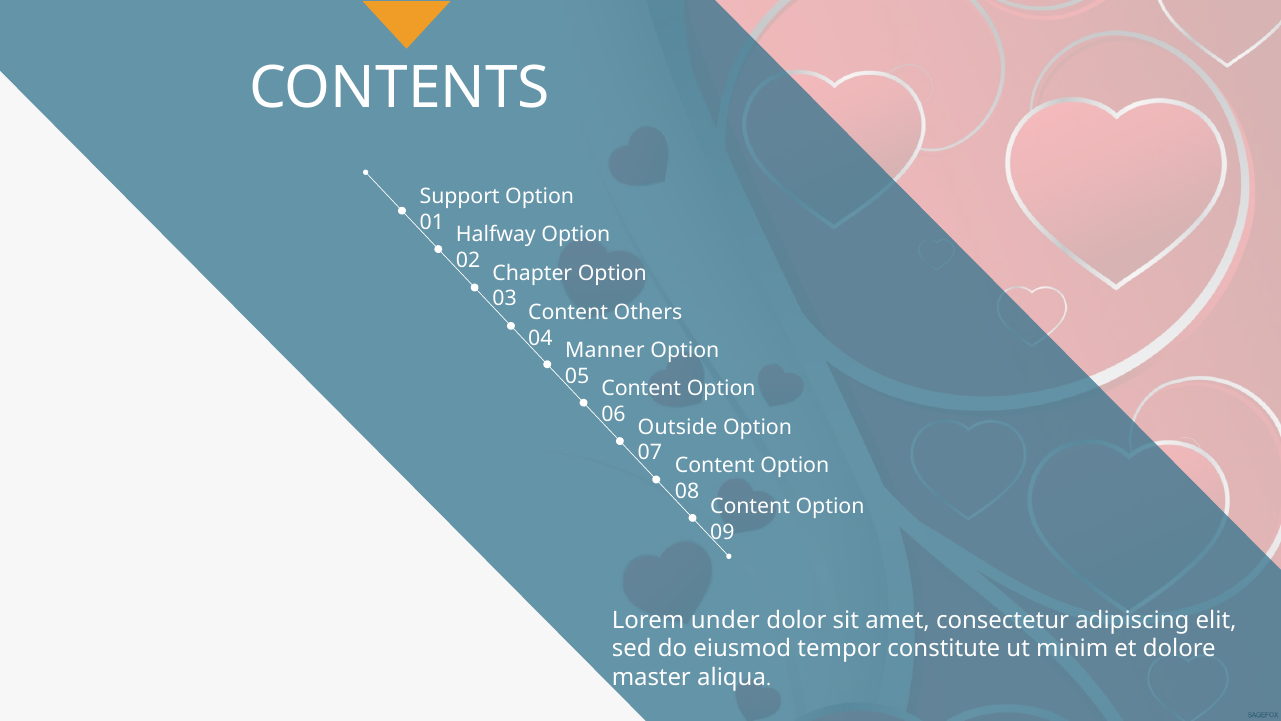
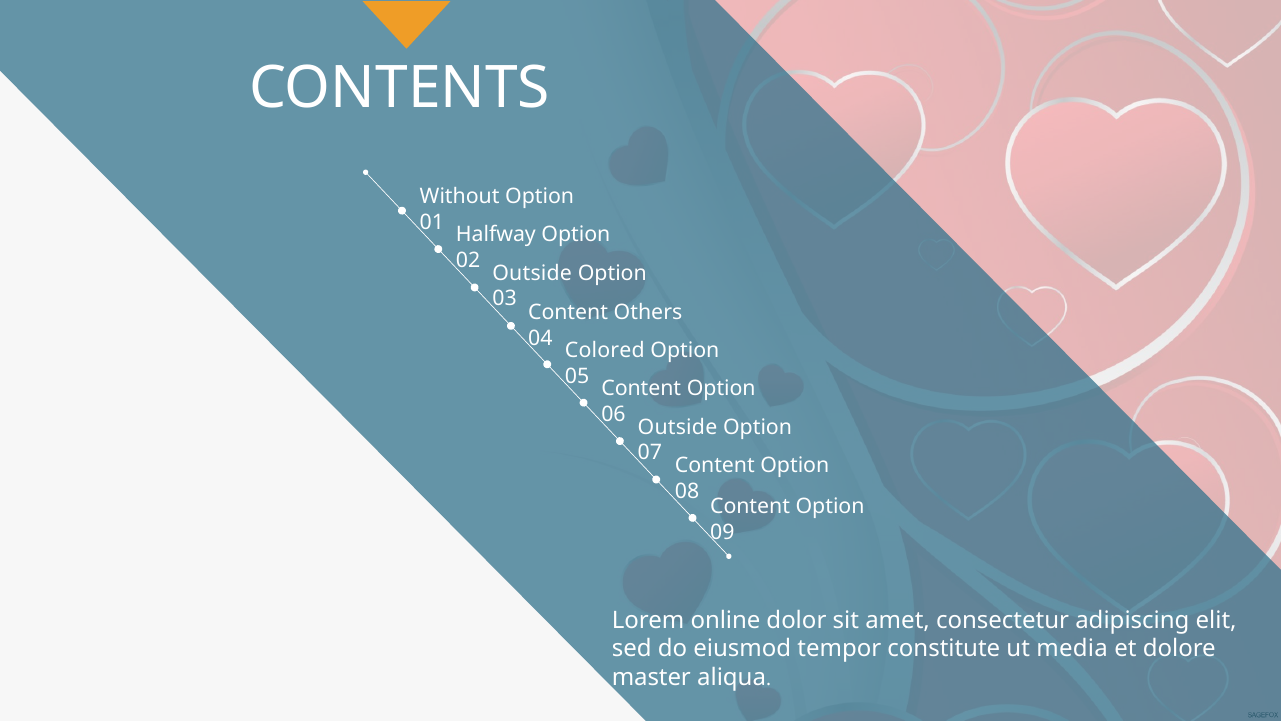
Support: Support -> Without (460, 197)
Chapter: Chapter -> Outside (532, 273)
Manner: Manner -> Colored (605, 350)
under: under -> online (726, 620)
minim: minim -> media (1072, 649)
